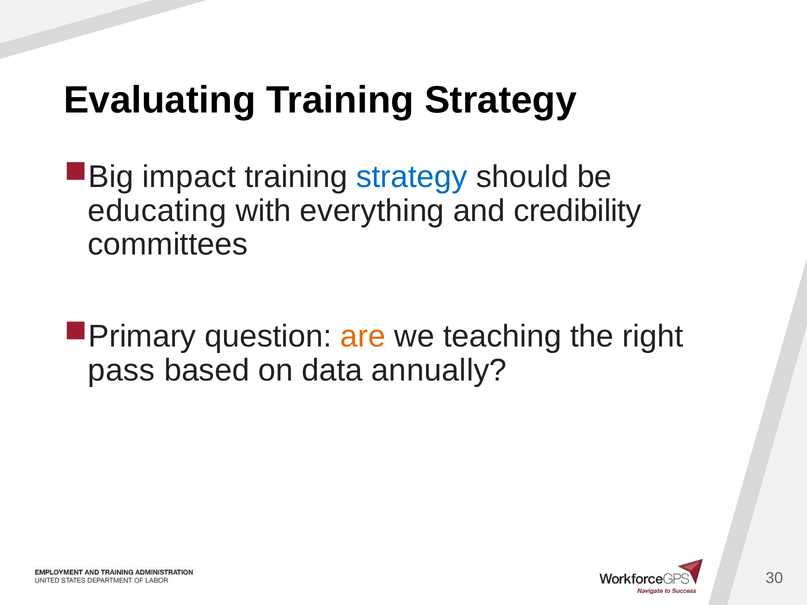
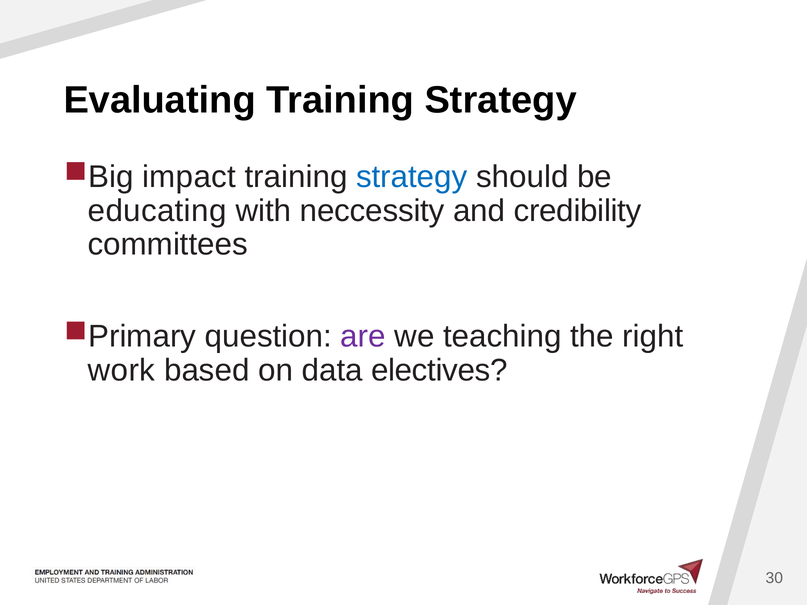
everything: everything -> neccessity (372, 211)
are colour: orange -> purple (363, 337)
pass: pass -> work (122, 371)
annually: annually -> electives (439, 371)
